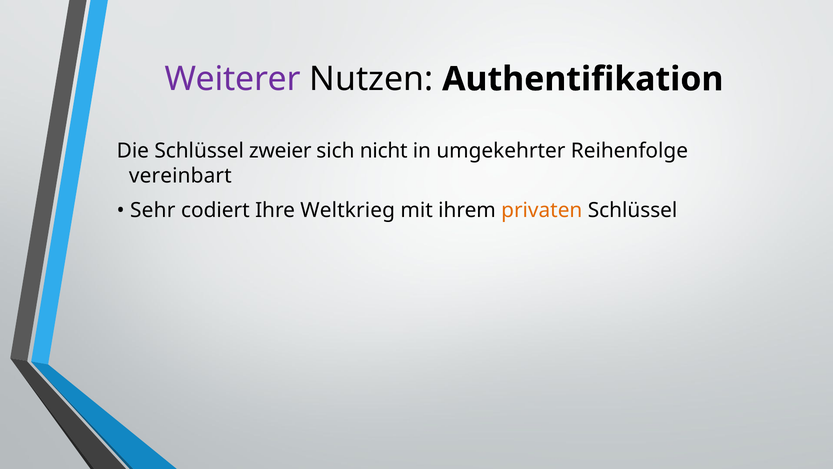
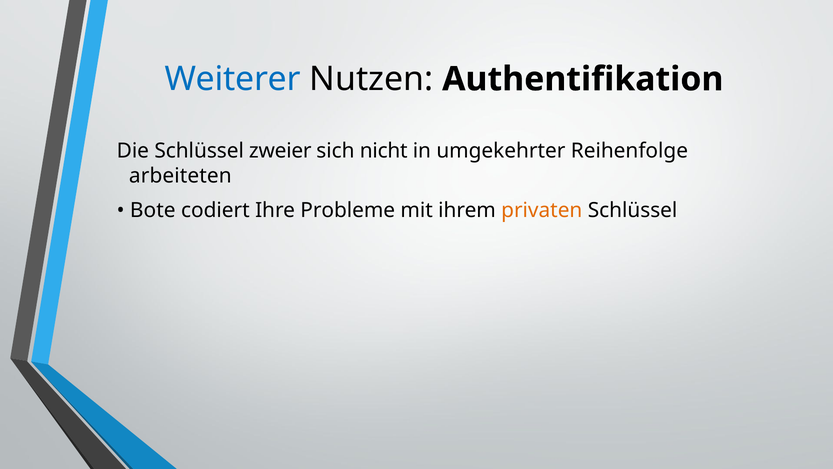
Weiterer colour: purple -> blue (233, 79)
vereinbart: vereinbart -> arbeiteten (180, 176)
Sehr: Sehr -> Bote (153, 210)
Weltkrieg: Weltkrieg -> Probleme (348, 210)
